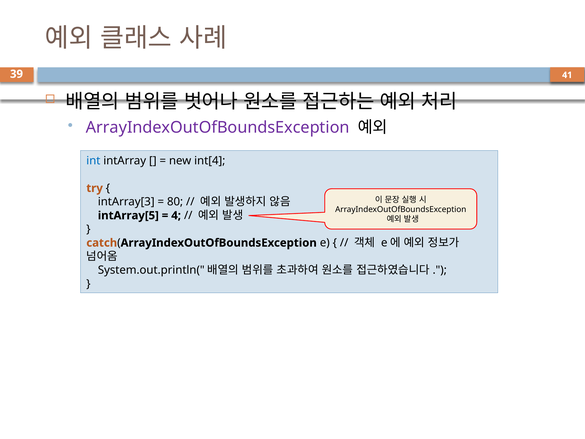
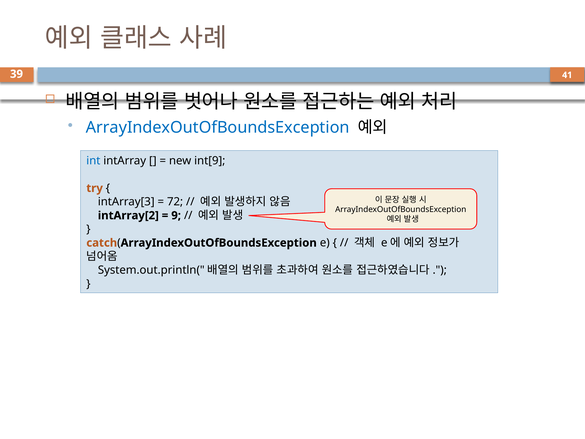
ArrayIndexOutOfBoundsException colour: purple -> blue (218, 127)
int[4: int[4 -> int[9 (210, 161)
80: 80 -> 72 (175, 202)
intArray[5: intArray[5 -> intArray[2 (128, 215)
4: 4 -> 9 (176, 215)
